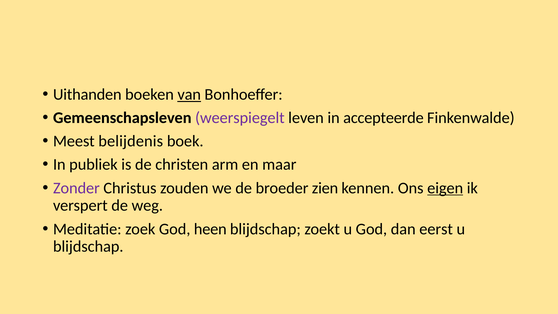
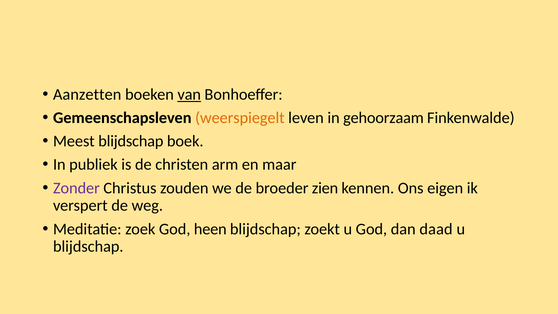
Uithanden: Uithanden -> Aanzetten (87, 94)
weerspiegelt colour: purple -> orange (240, 118)
accepteerde: accepteerde -> gehoorzaam (383, 118)
Meest belijdenis: belijdenis -> blijdschap (131, 141)
eigen underline: present -> none (445, 188)
eerst: eerst -> daad (436, 229)
